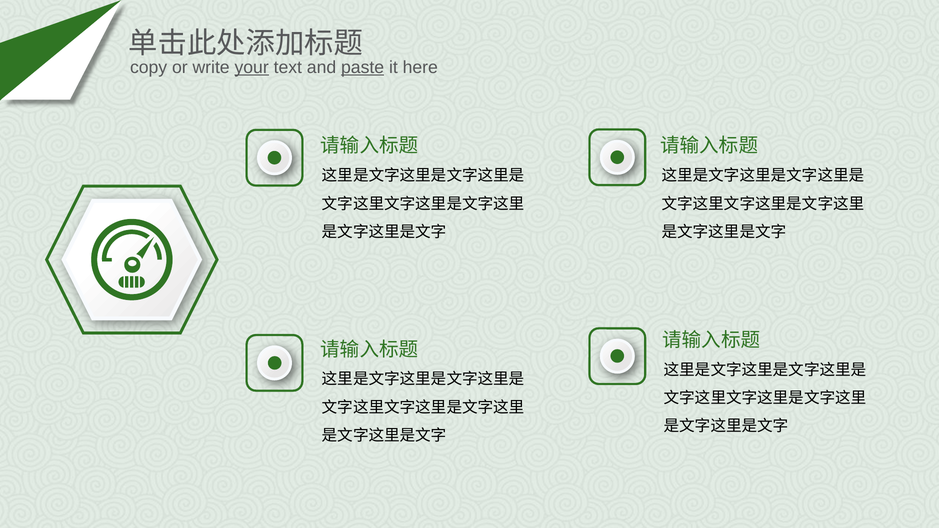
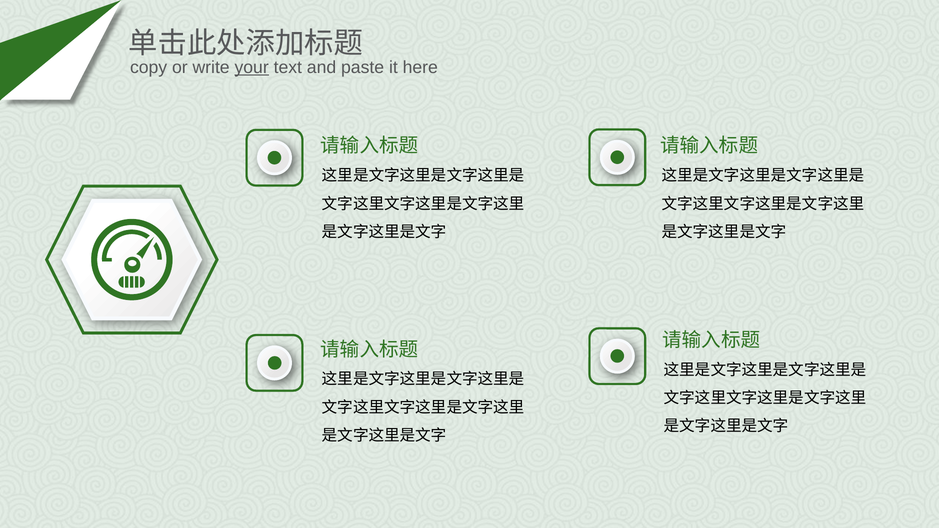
paste underline: present -> none (363, 67)
